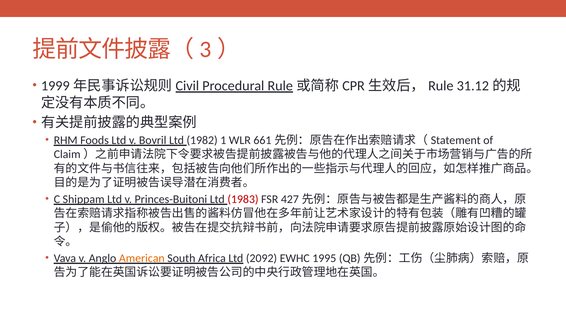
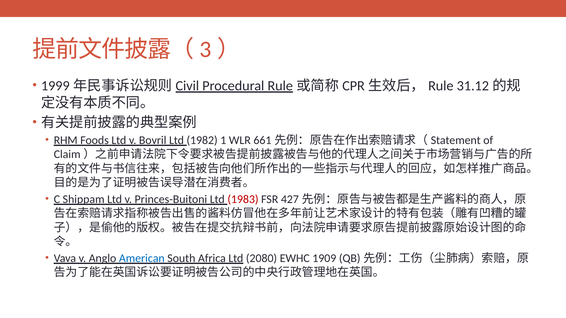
American colour: orange -> blue (142, 259)
2092: 2092 -> 2080 (262, 259)
1995: 1995 -> 1909 (324, 259)
